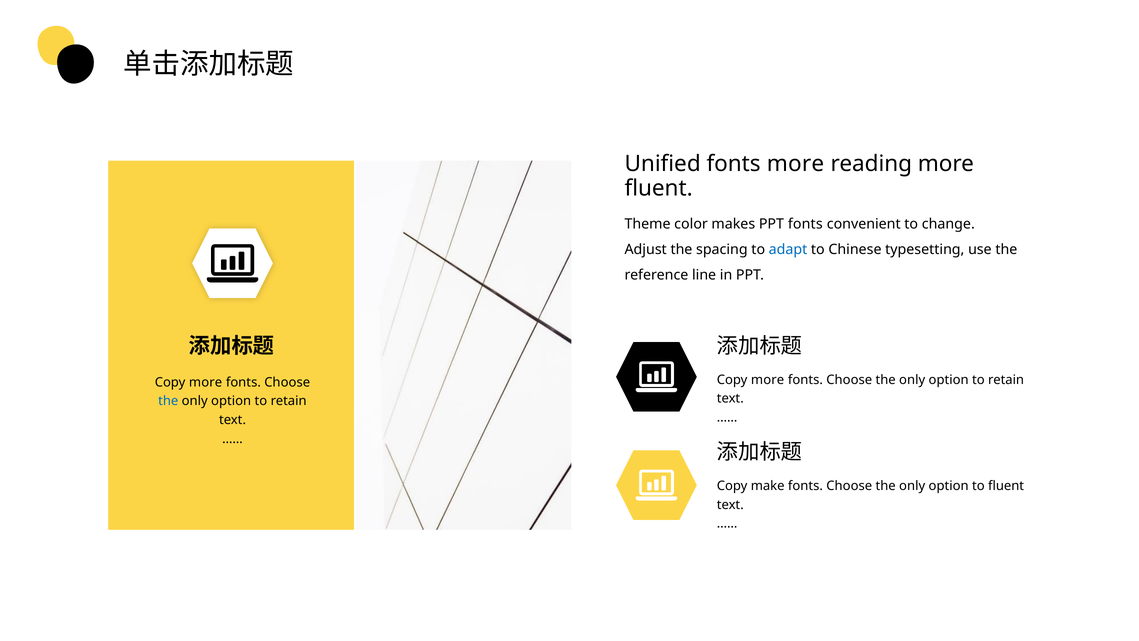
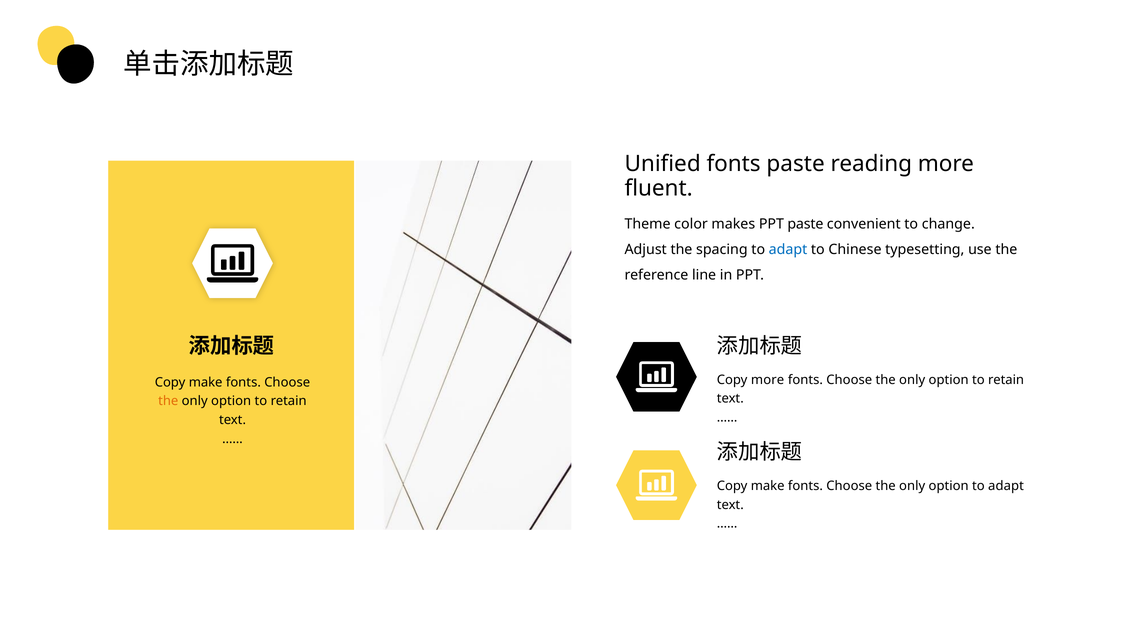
fonts more: more -> paste (796, 164)
PPT fonts: fonts -> paste (805, 224)
more: more -> make (206, 382)
the colour: blue -> orange (168, 401)
option to fluent: fluent -> adapt (1006, 486)
